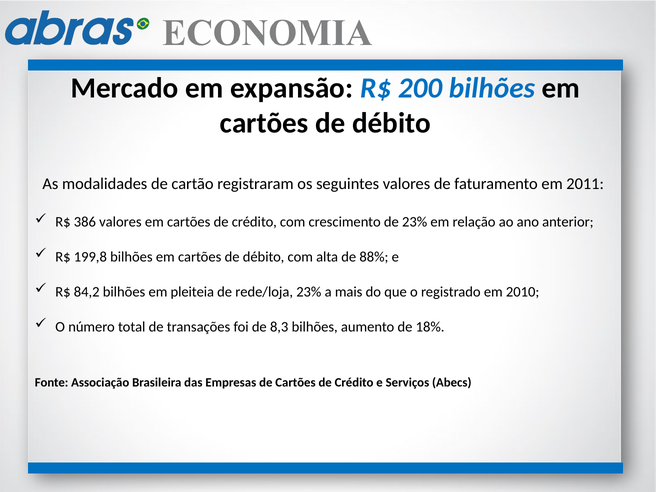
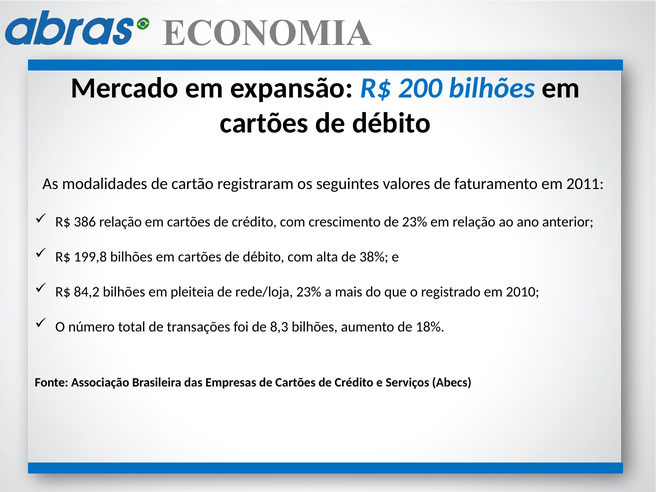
386 valores: valores -> relação (120, 222)
88%: 88% -> 38% (374, 257)
